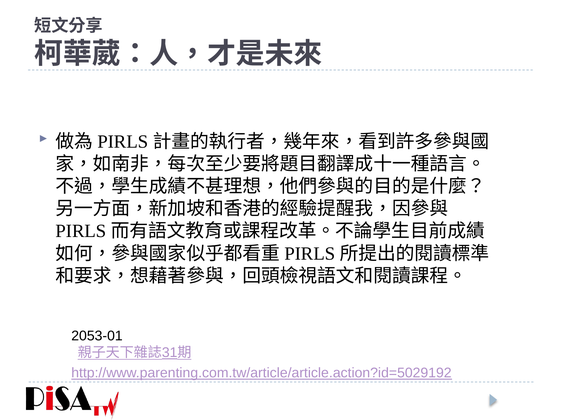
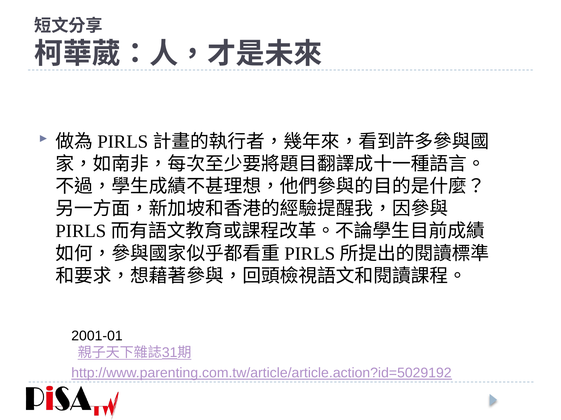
2053-01: 2053-01 -> 2001-01 (97, 336)
